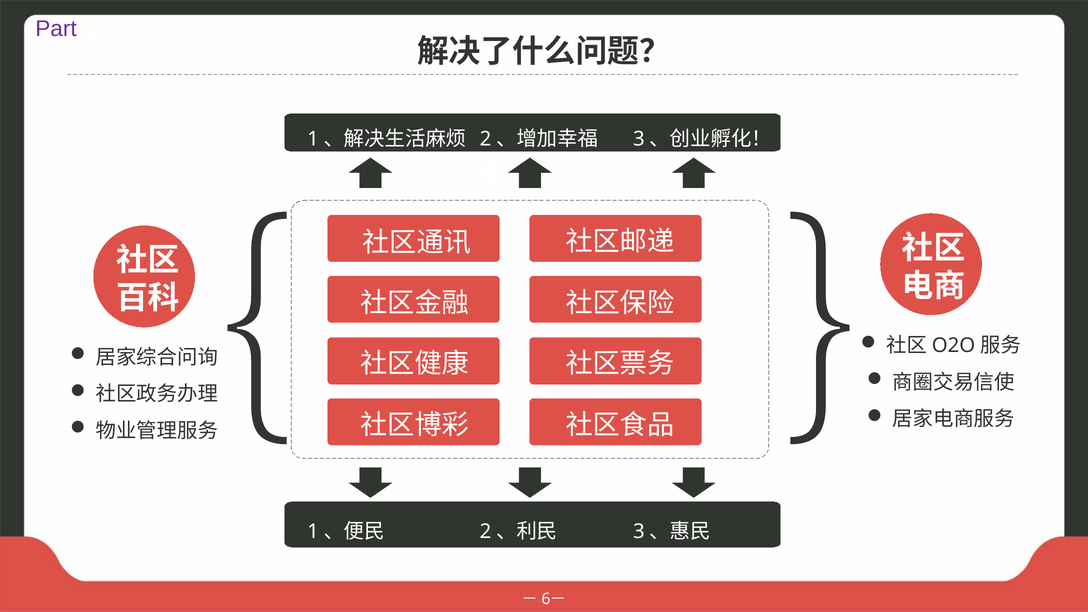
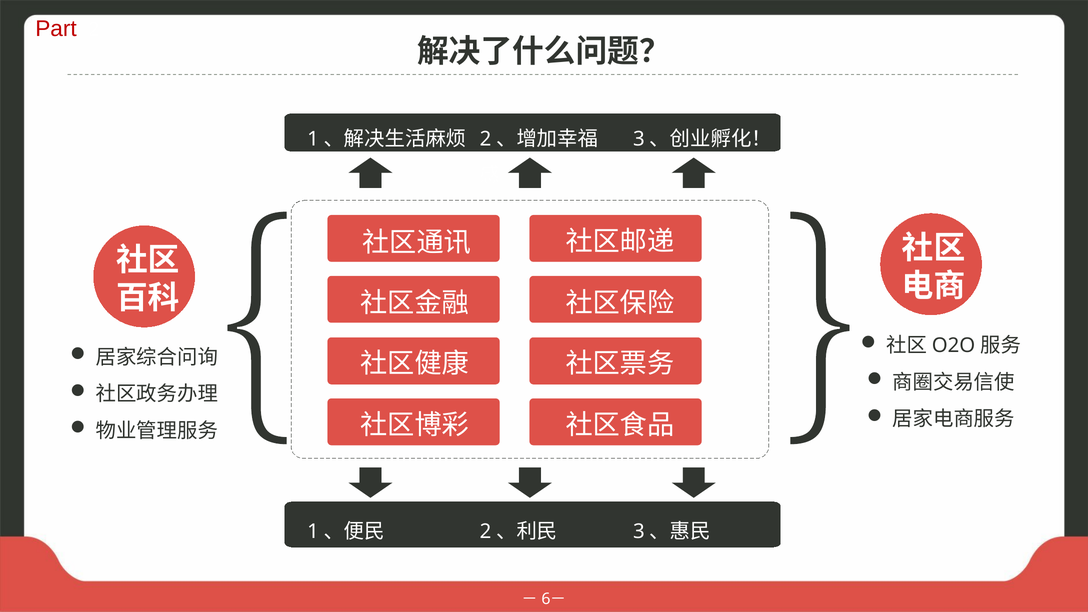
Part colour: purple -> red (56, 29)
